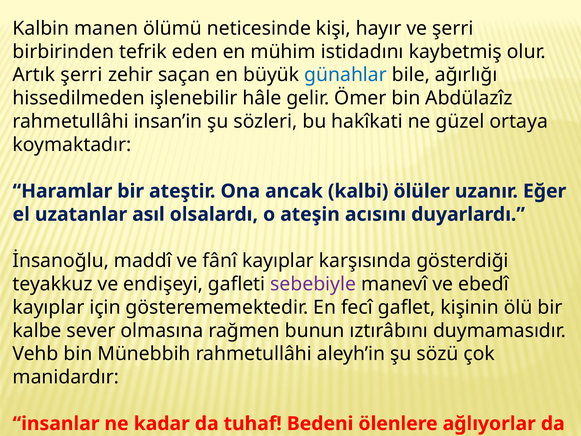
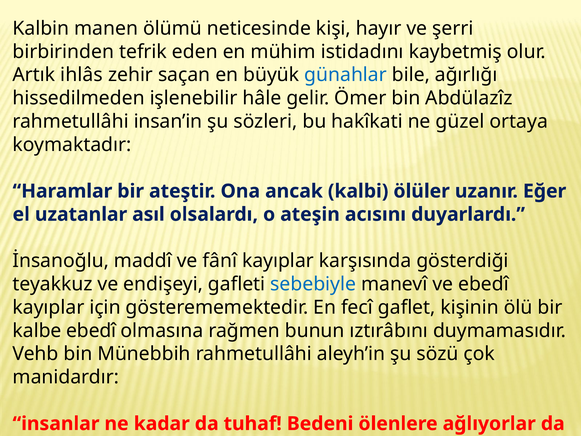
Artık şerri: şerri -> ihlâs (82, 75)
sebebiyle colour: purple -> blue (313, 284)
kalbe sever: sever -> ebedî (91, 330)
